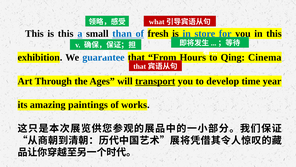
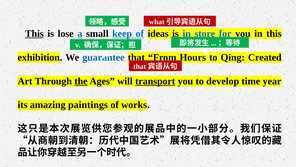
This underline: none -> present (34, 34)
is this: this -> lose (66, 34)
than: than -> keep (122, 34)
fresh: fresh -> ideas (158, 34)
Cinema: Cinema -> Created (265, 57)
the underline: none -> present (81, 81)
